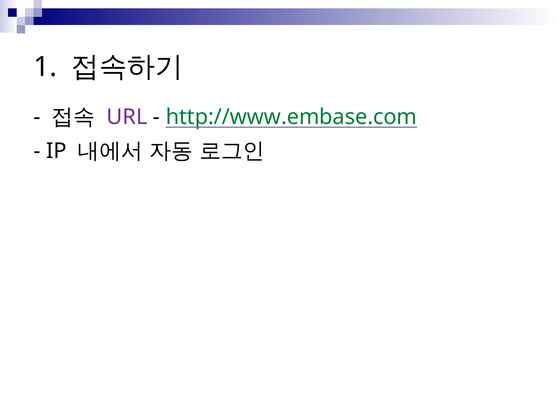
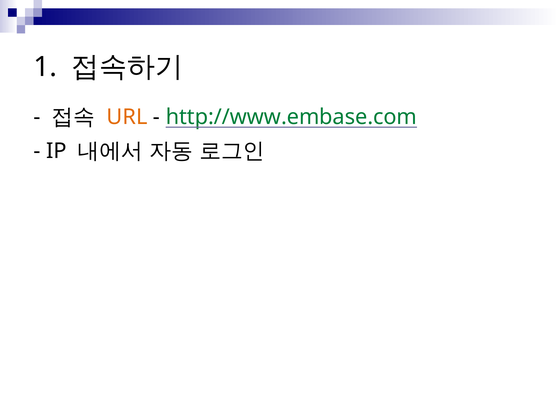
URL colour: purple -> orange (127, 117)
